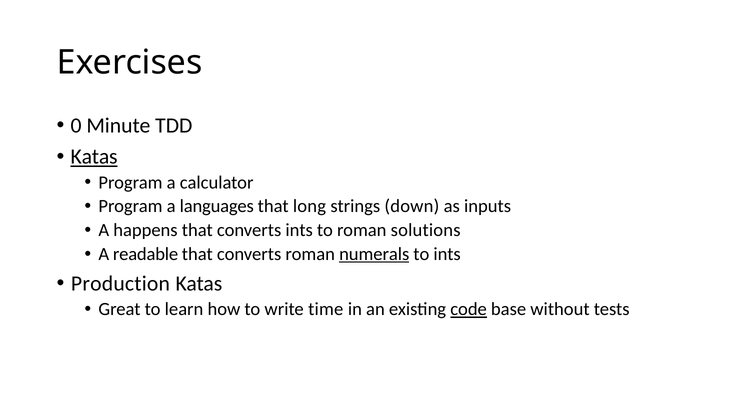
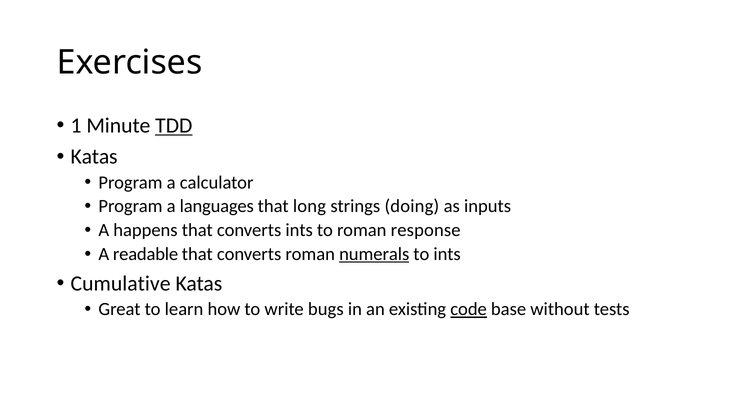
0: 0 -> 1 (76, 126)
TDD underline: none -> present (174, 126)
Katas underline: present -> none (94, 157)
down: down -> doing (412, 206)
solutions: solutions -> response (426, 230)
Production: Production -> Cumulative (121, 284)
time: time -> bugs (326, 309)
